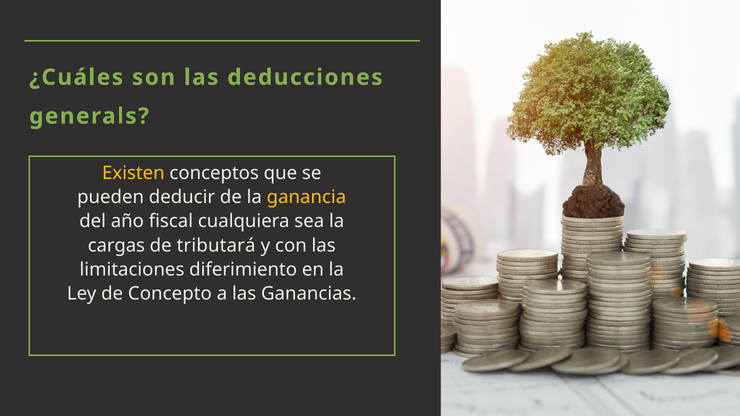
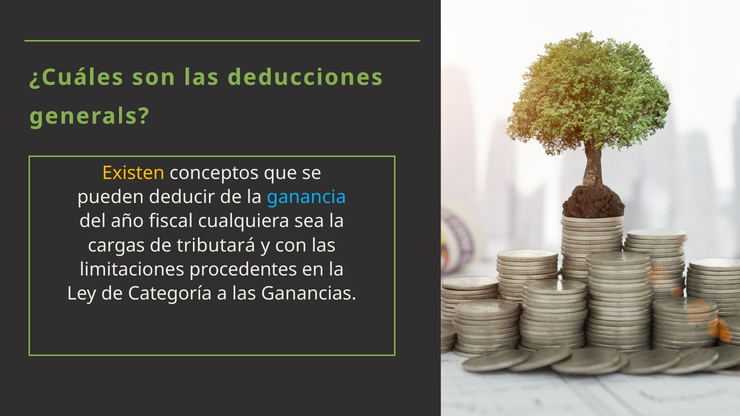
ganancia colour: yellow -> light blue (306, 197)
diferimiento: diferimiento -> procedentes (243, 270)
Concepto: Concepto -> Categoría (170, 294)
